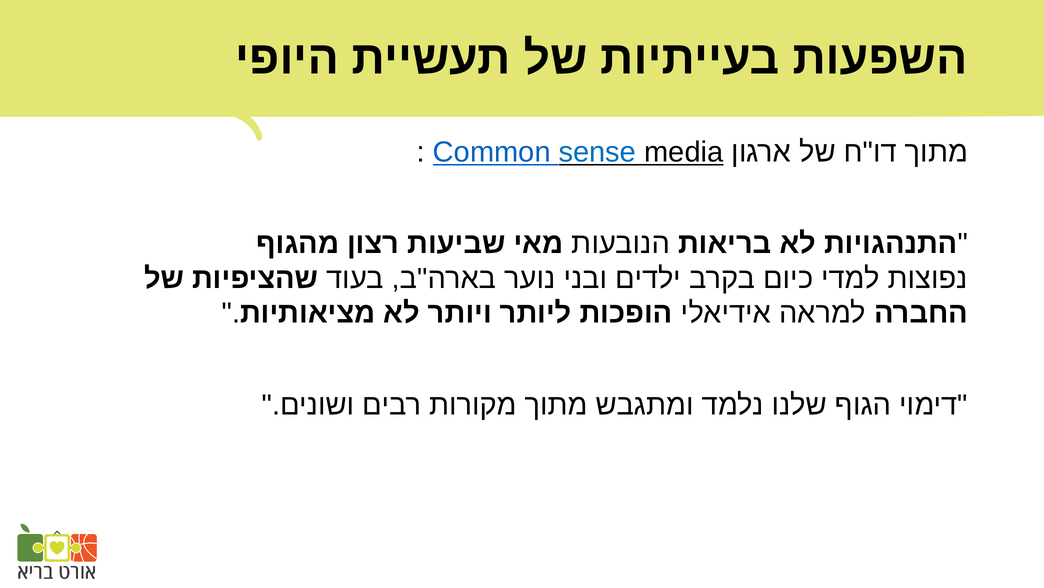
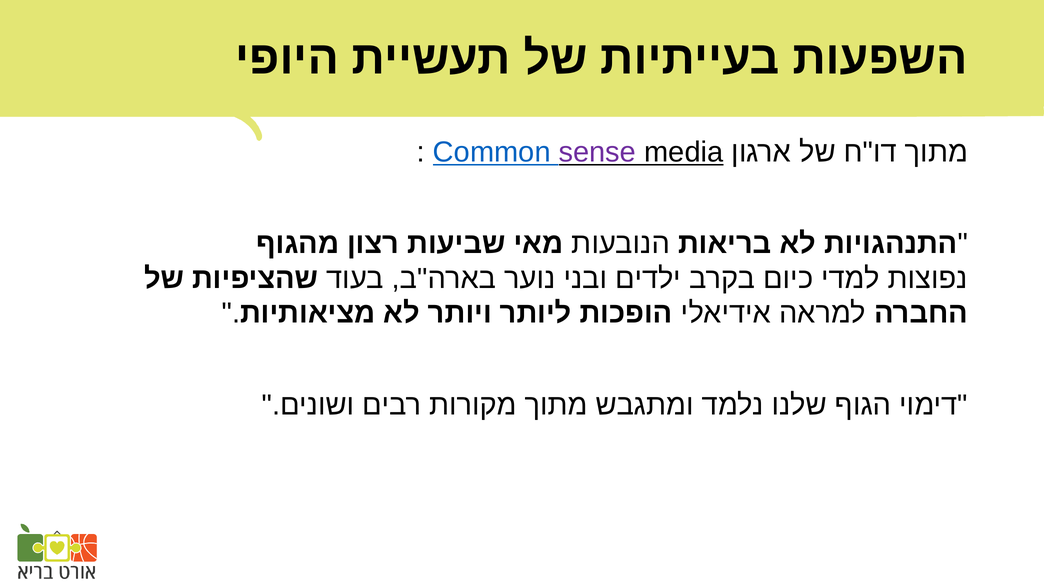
sense colour: blue -> purple (597, 152)
